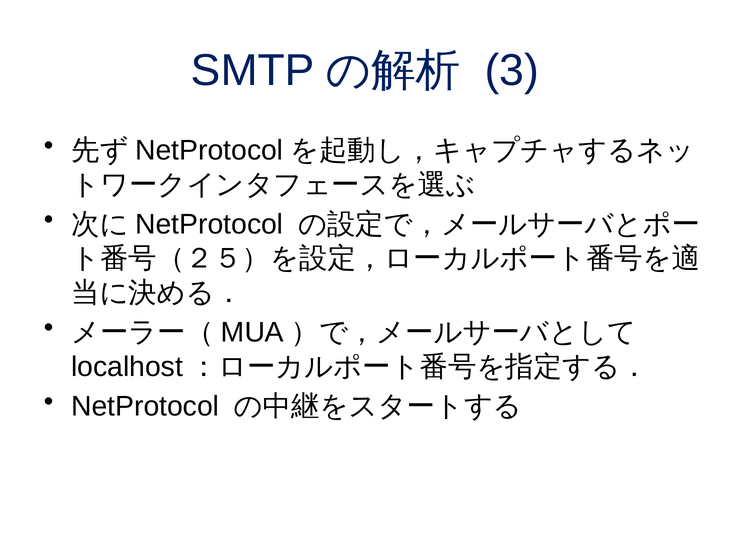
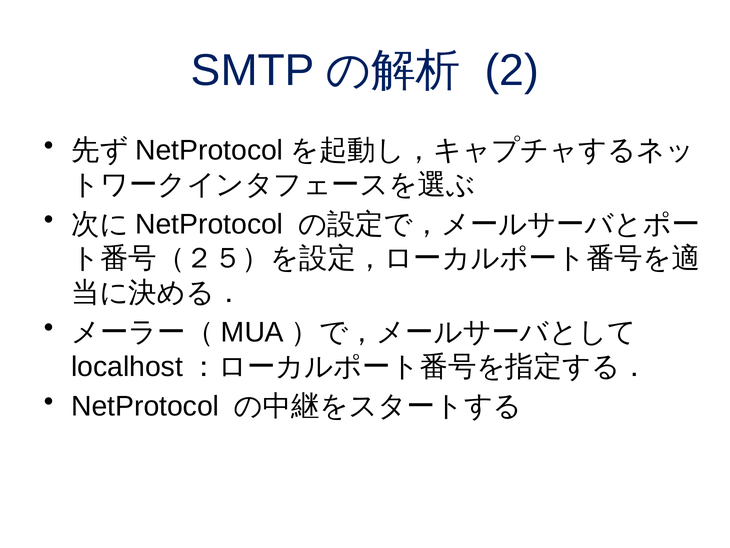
3: 3 -> 2 (512, 71)
